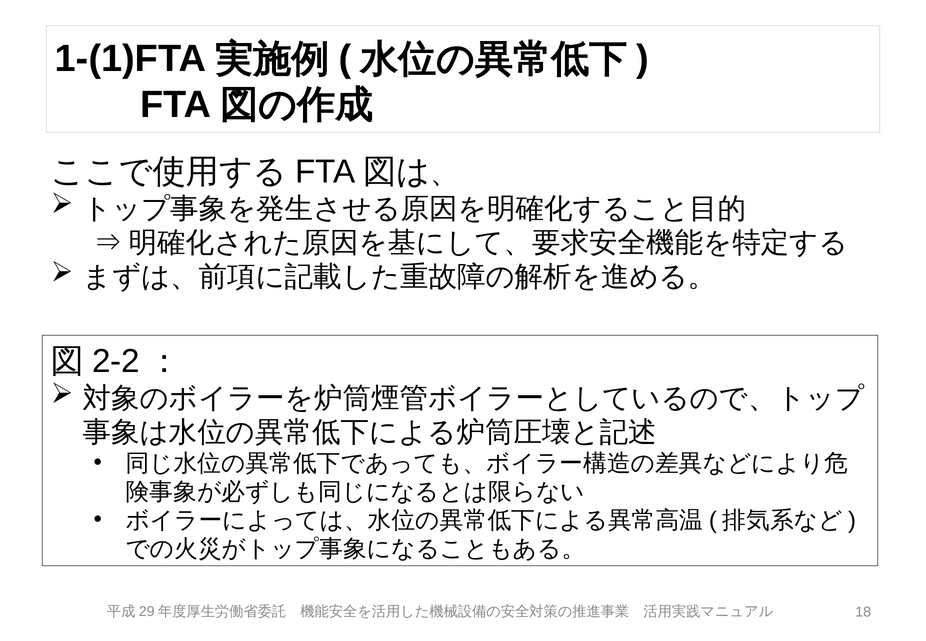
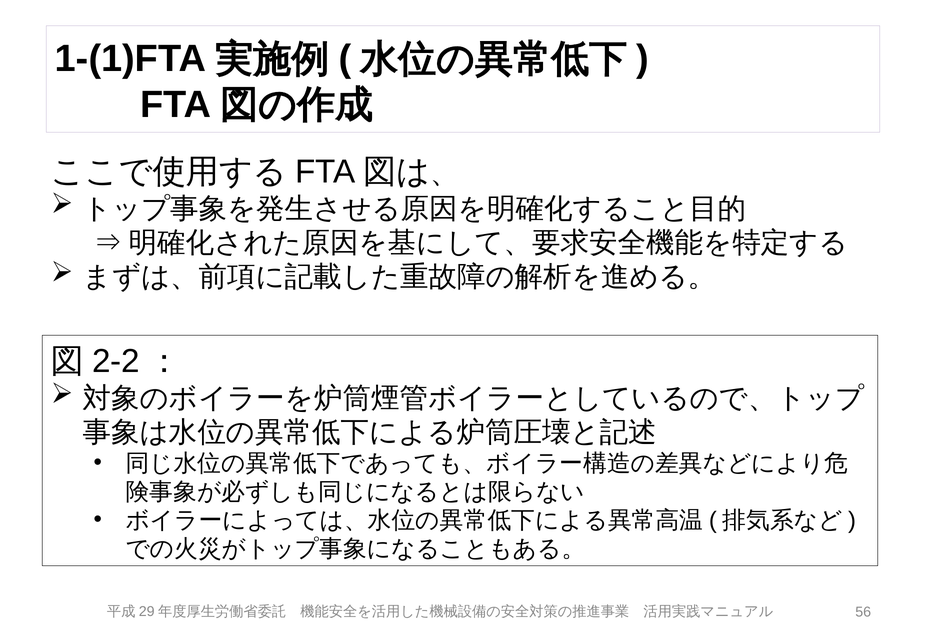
18: 18 -> 56 (863, 612)
